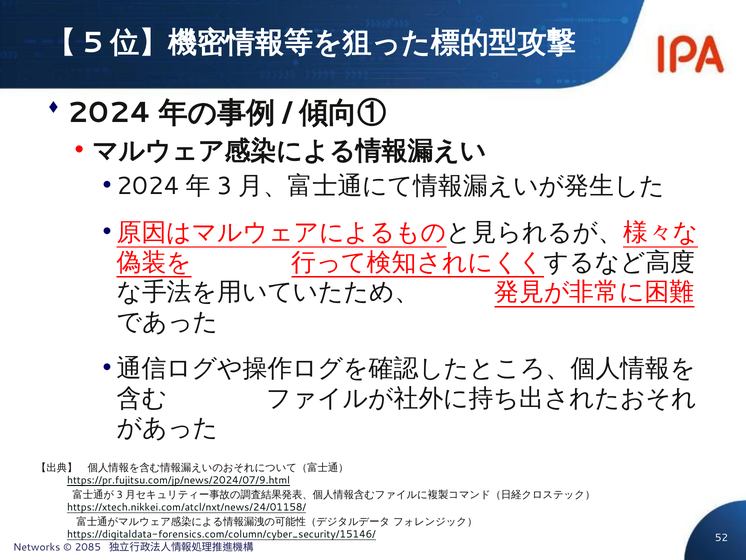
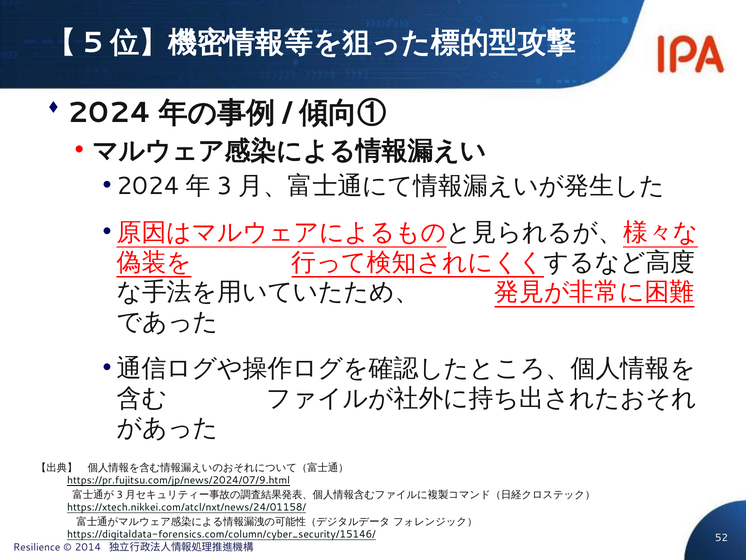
Networks: Networks -> Resilience (37, 547)
2085: 2085 -> 2014 (88, 547)
